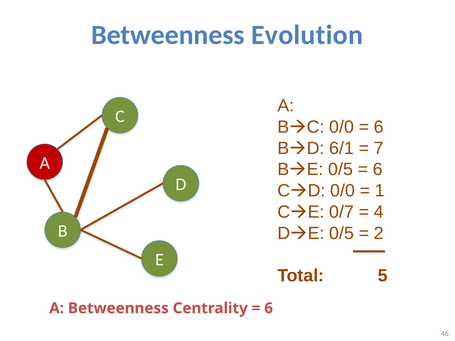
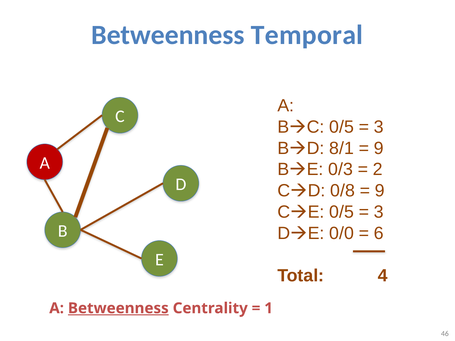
Evolution: Evolution -> Temporal (307, 35)
C 0/0: 0/0 -> 0/5 (342, 127)
6: 6 -> 3 (379, 127)
6/1: 6/1 -> 8/1 (342, 148)
7: 7 -> 9 (379, 148)
0/5: 0/5 -> 0/3 (341, 170)
6: 6 -> 2 (378, 170)
D 0/0: 0/0 -> 0/8 (343, 191)
1: 1 -> 9 (380, 191)
E 0/7: 0/7 -> 0/5 (342, 212)
4: 4 -> 3 (379, 212)
0/5: 0/5 -> 0/0 (342, 233)
2: 2 -> 6 (379, 233)
5: 5 -> 4 (383, 276)
Betweenness underline: none -> present (118, 308)
6: 6 -> 1 (269, 308)
